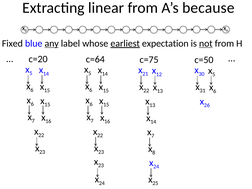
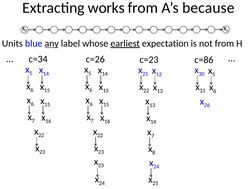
linear: linear -> works (106, 8)
Fixed: Fixed -> Units (12, 43)
not underline: present -> none (206, 43)
c=20: c=20 -> c=34 (38, 59)
c=64: c=64 -> c=26 (95, 59)
c=75: c=75 -> c=23 (149, 60)
c=50: c=50 -> c=86 (204, 60)
